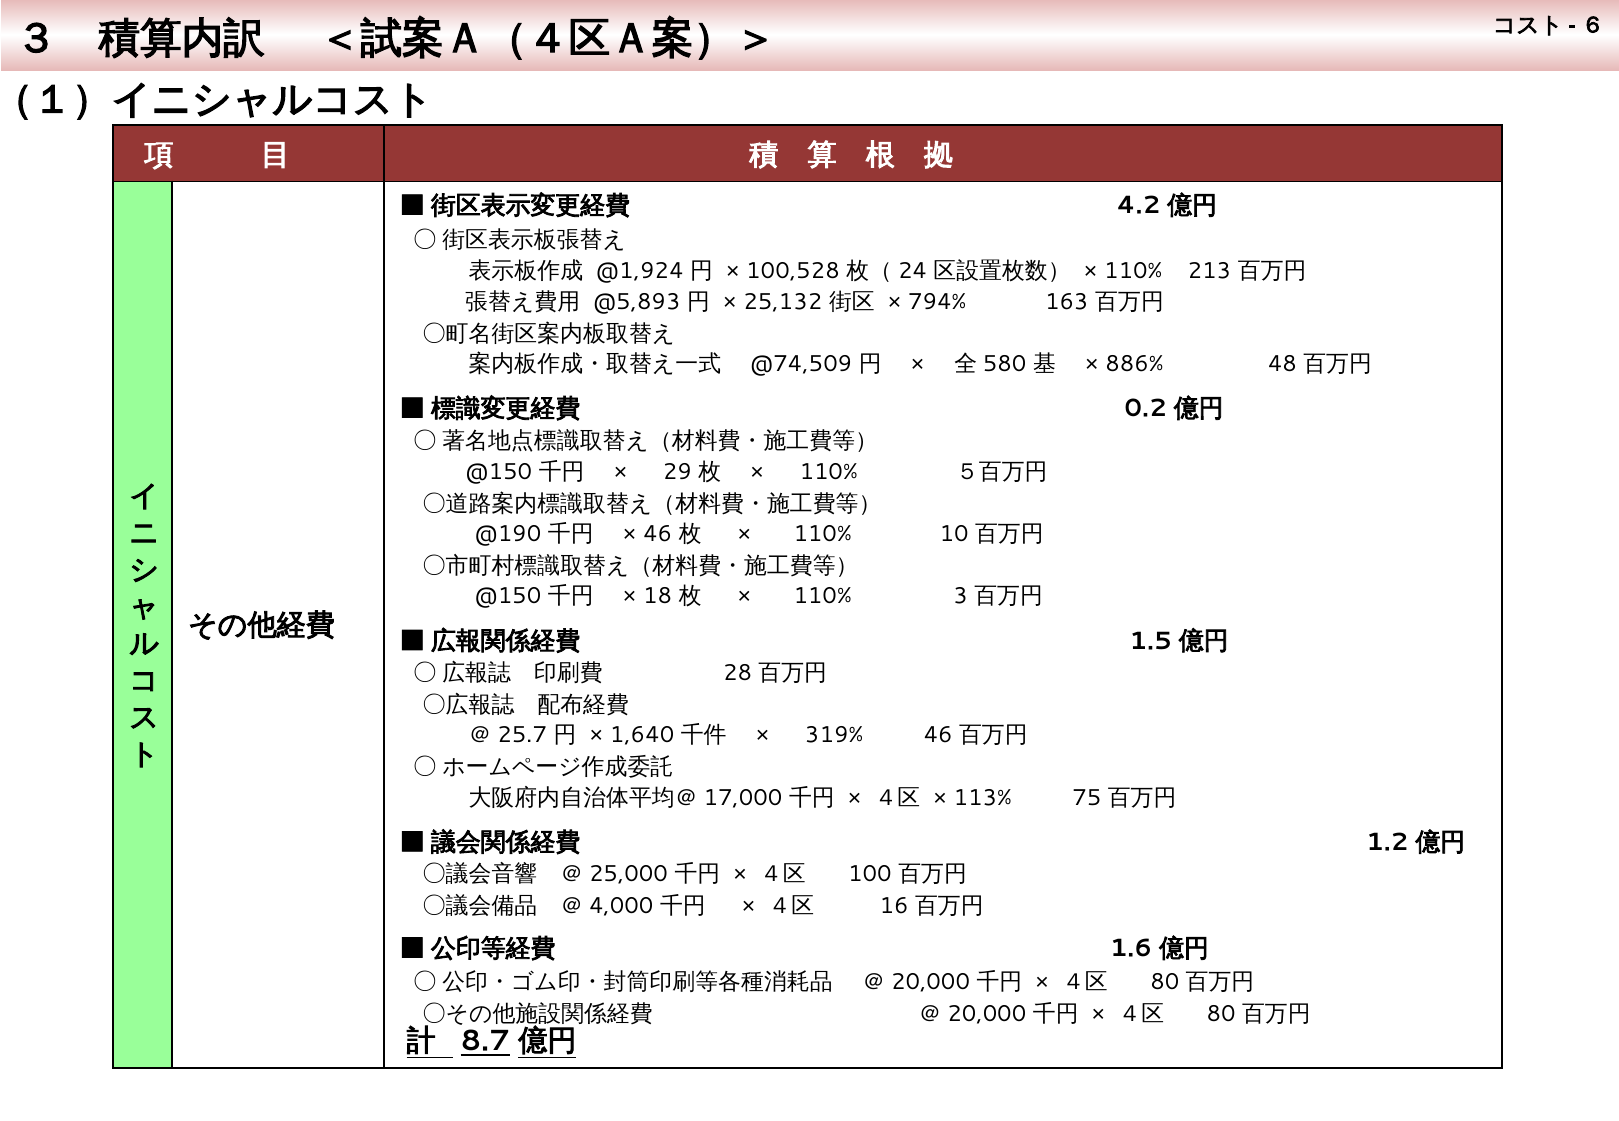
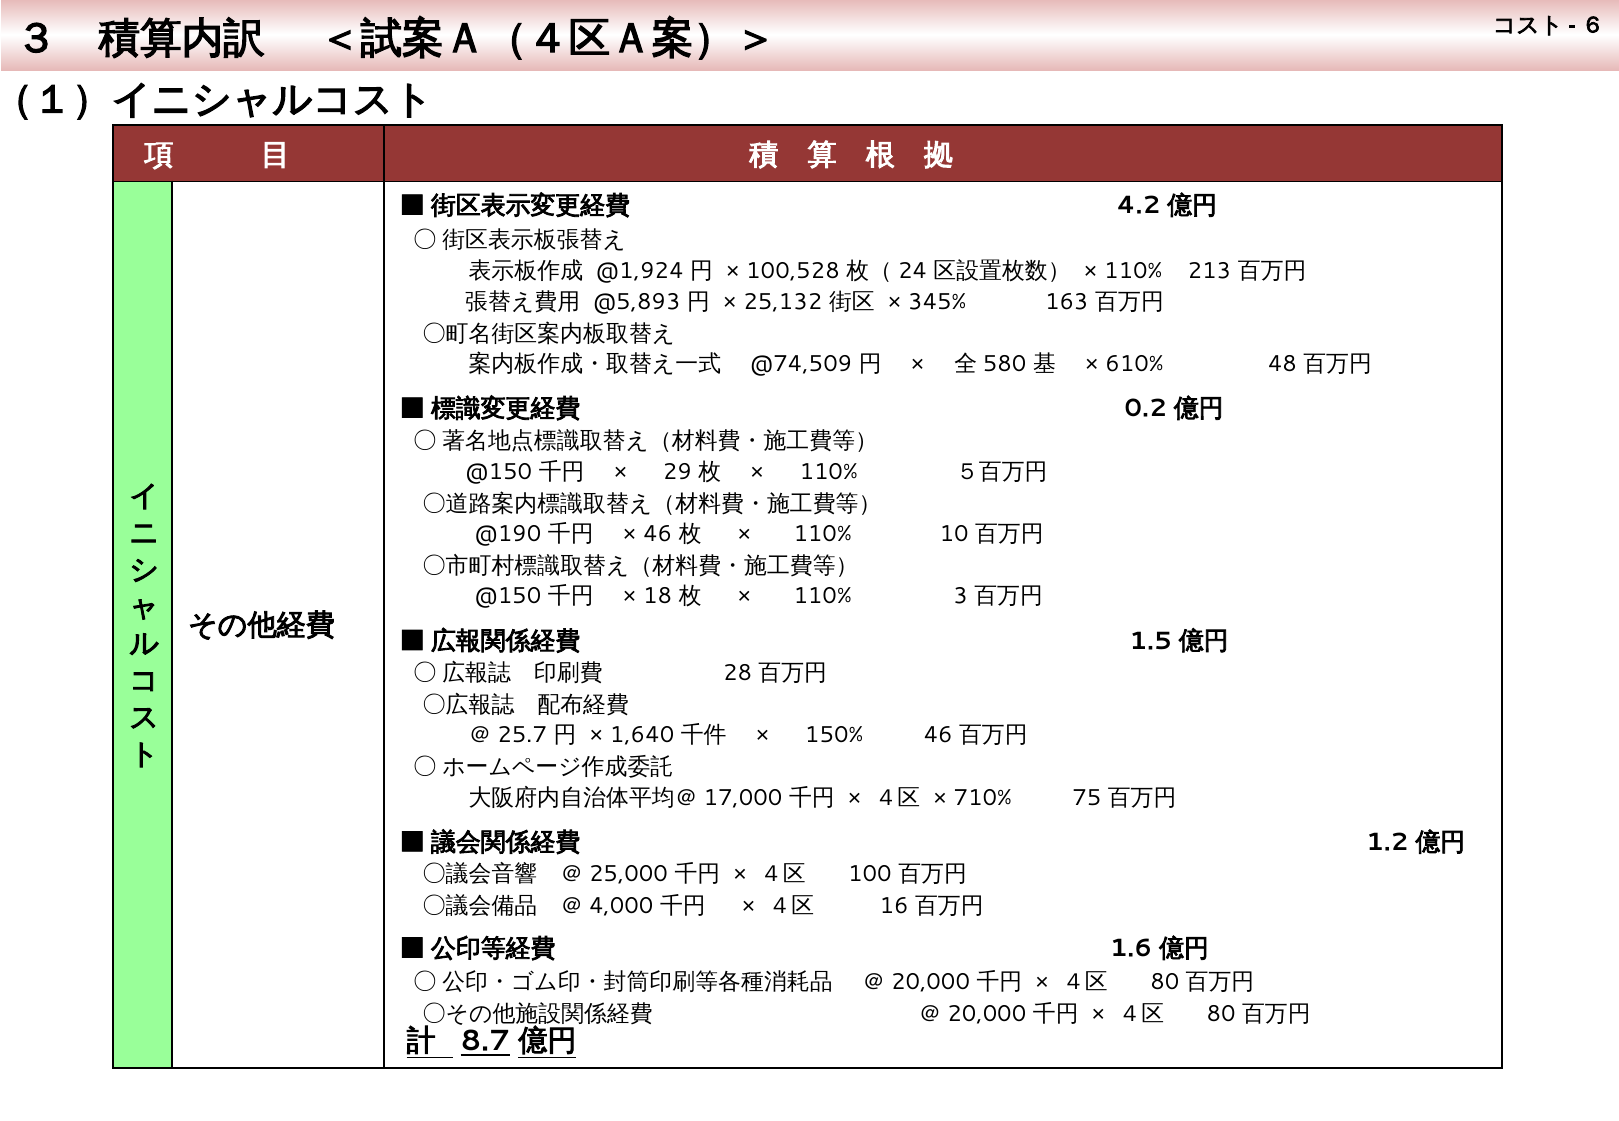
794%: 794% -> 345% (937, 302)
886%: 886% -> 610% (1135, 364)
319%: 319% -> 150% (834, 735)
113%: 113% -> 710% (983, 798)
